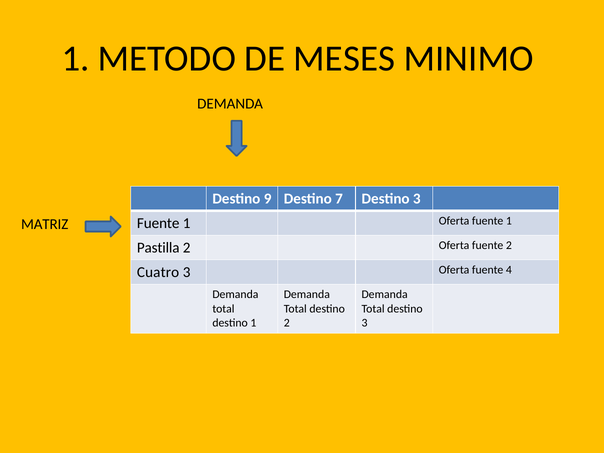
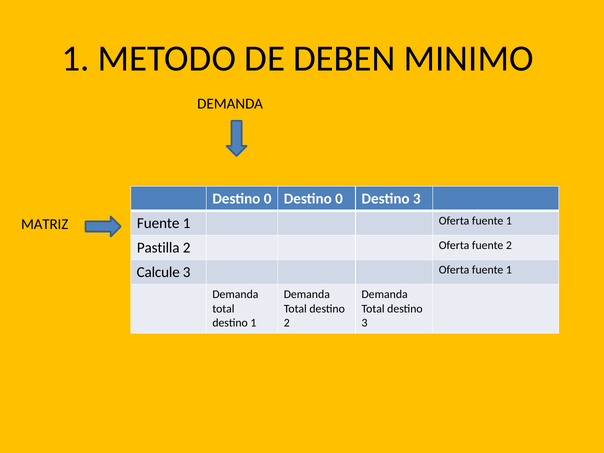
MESES: MESES -> DEBEN (344, 58)
9: 9 -> 0 (268, 199)
7: 7 -> 0 (339, 199)
Cuatro: Cuatro -> Calcule (158, 272)
3 Oferta fuente 4: 4 -> 1 (509, 270)
